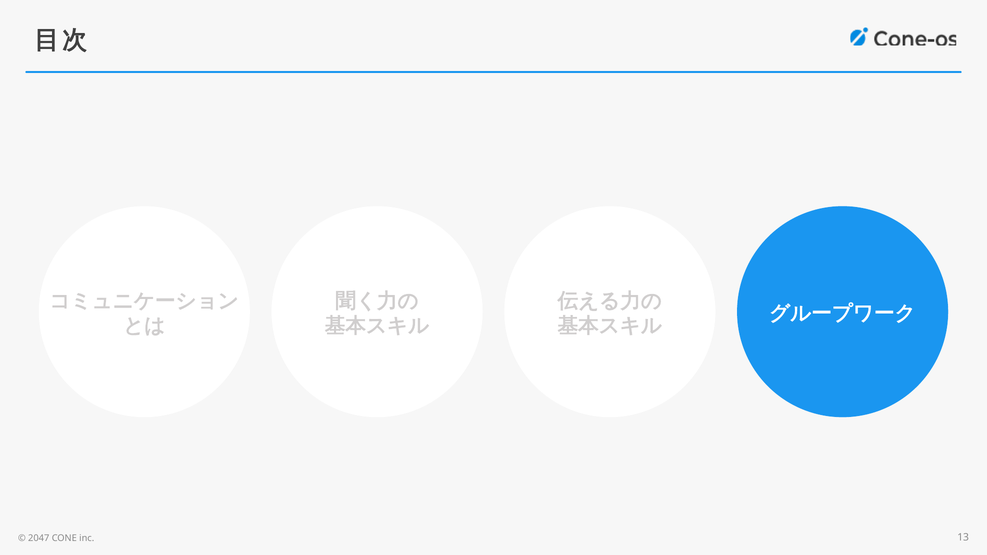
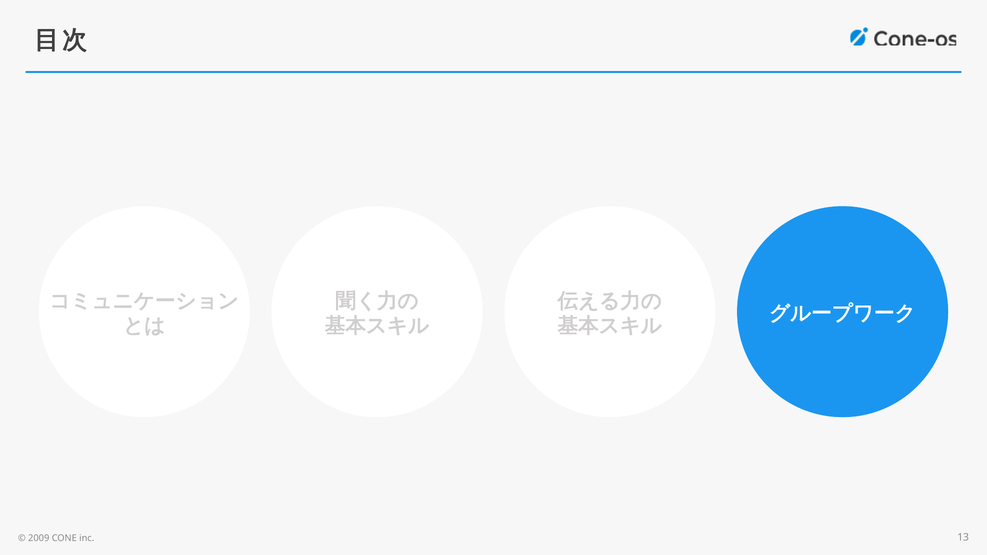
2047: 2047 -> 2009 (39, 538)
